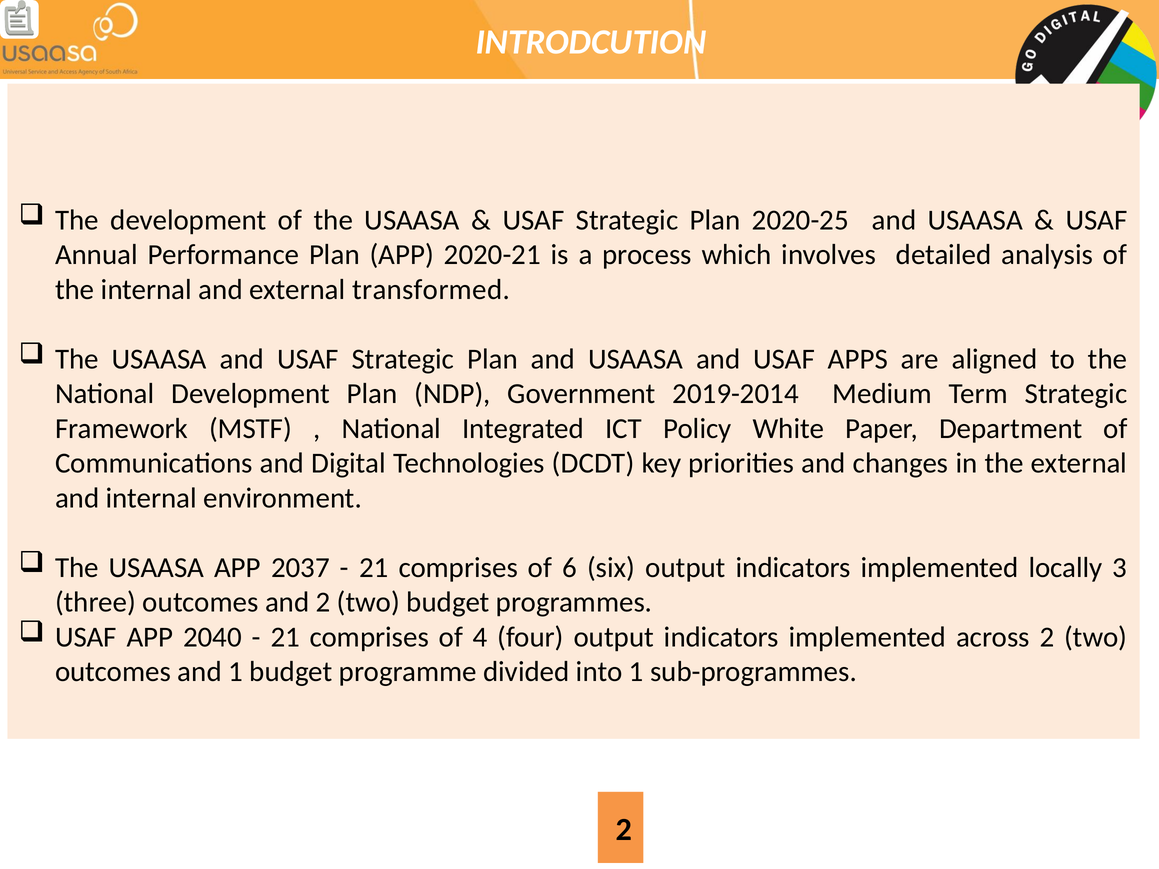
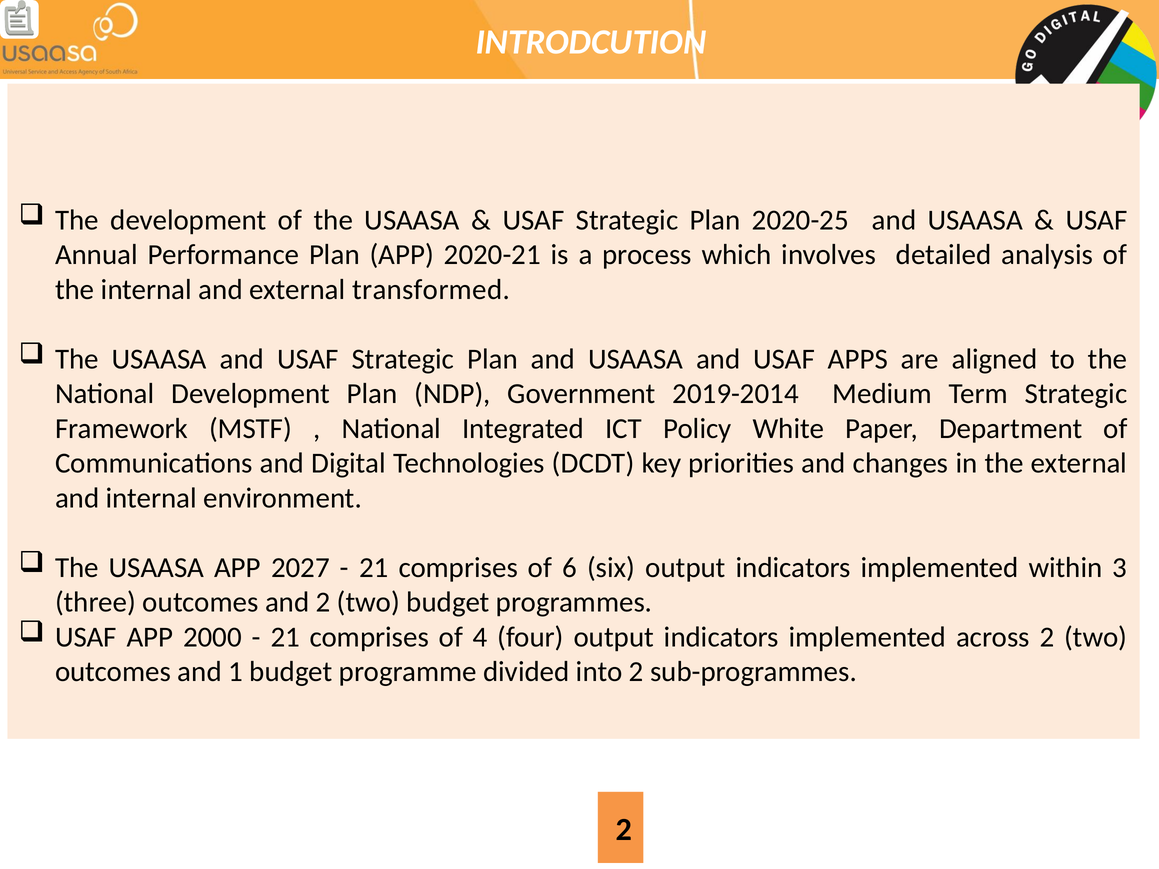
2037: 2037 -> 2027 (300, 568)
locally: locally -> within (1065, 568)
2040: 2040 -> 2000 (212, 637)
into 1: 1 -> 2 (636, 672)
